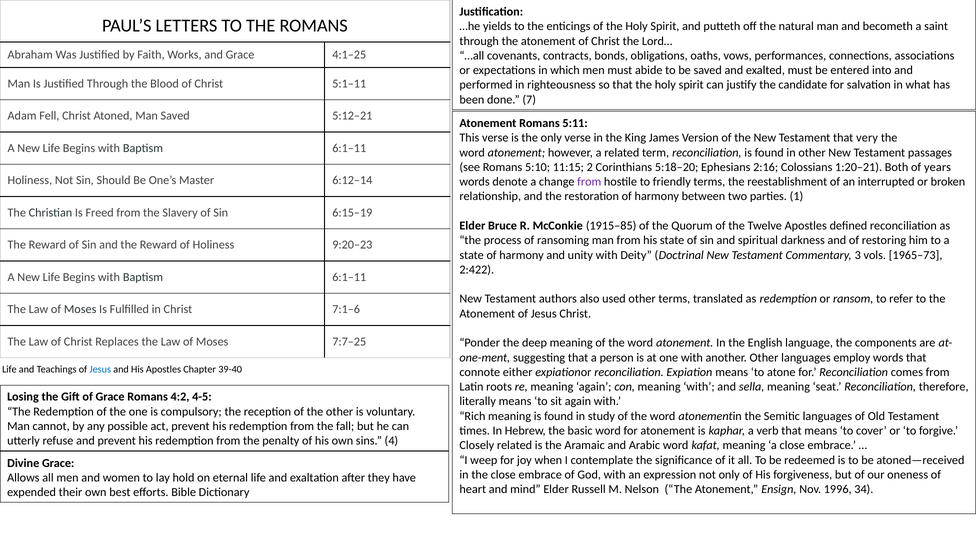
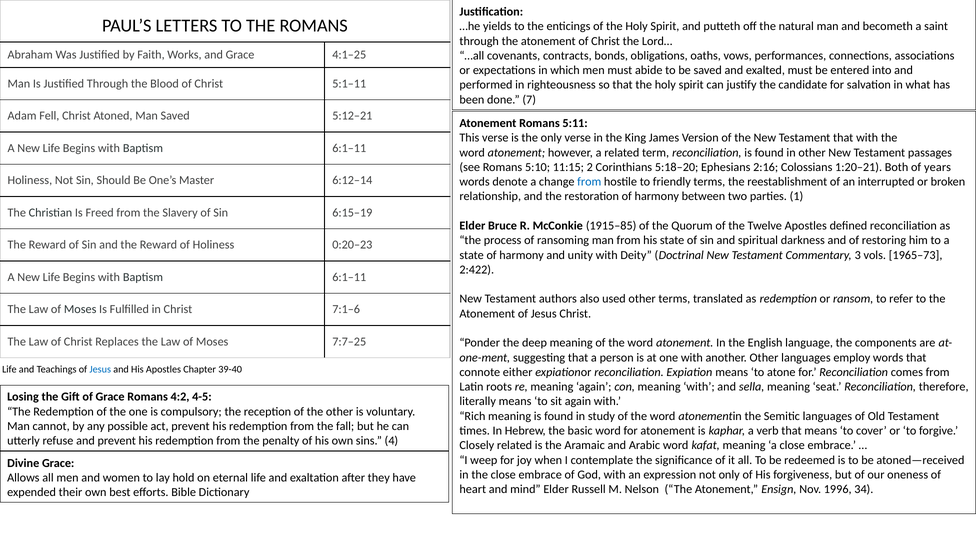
that very: very -> with (867, 138)
from colour: purple -> blue (589, 182)
9:20–23: 9:20–23 -> 0:20–23 (352, 245)
